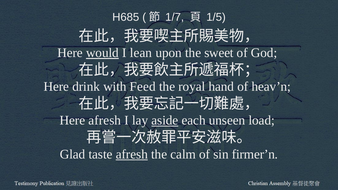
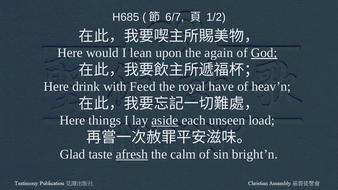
1/7: 1/7 -> 6/7 (175, 17)
1/5: 1/5 -> 1/2 (216, 17)
would underline: present -> none (102, 53)
sweet: sweet -> again (219, 53)
God underline: none -> present (264, 53)
hand: hand -> have (221, 87)
Here afresh: afresh -> things (105, 120)
firmer’n: firmer’n -> bright’n (255, 154)
